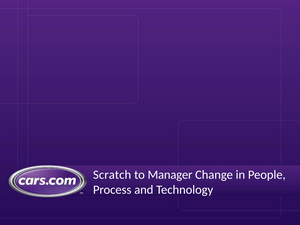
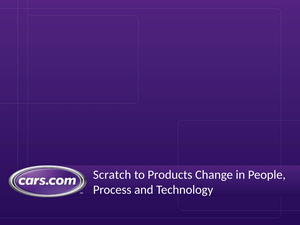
Manager: Manager -> Products (170, 175)
